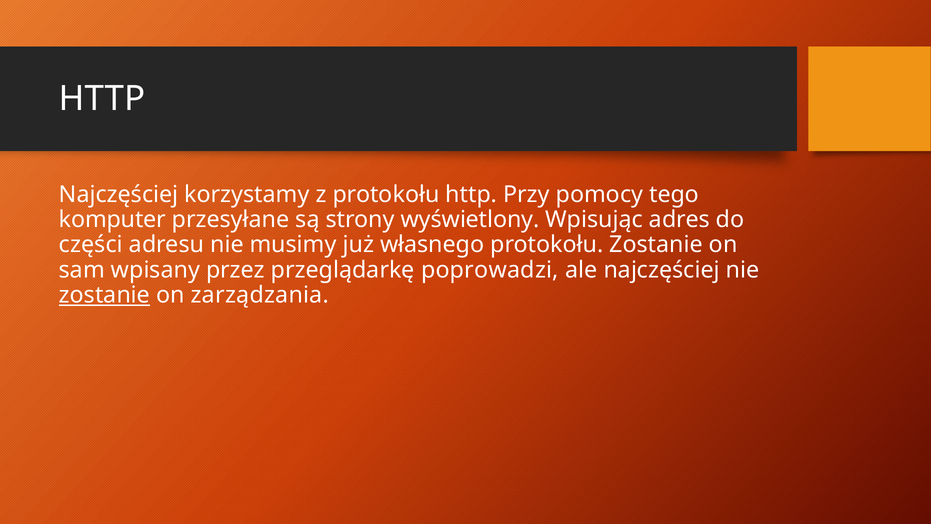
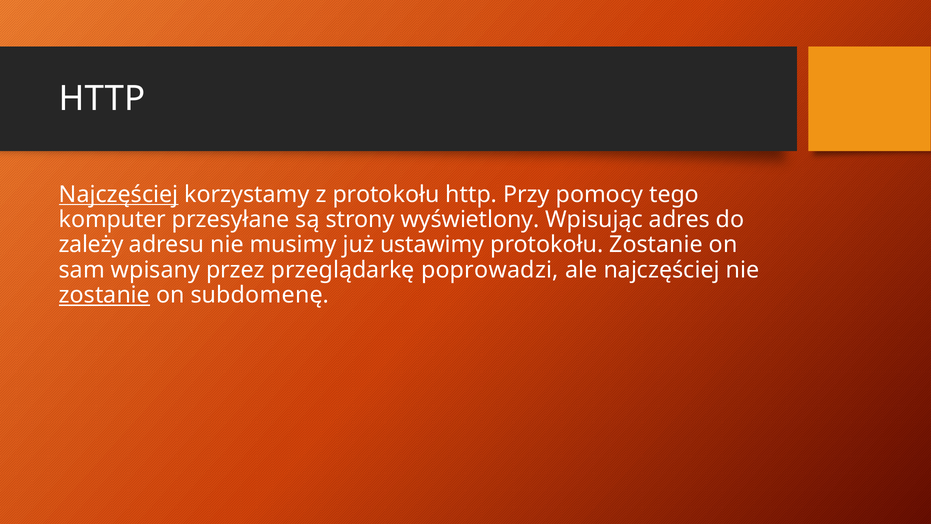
Najczęściej underline: none -> present (119, 194)
części: części -> zależy (91, 245)
własnego: własnego -> ustawimy (432, 245)
zarządzania: zarządzania -> subdomenę (260, 295)
